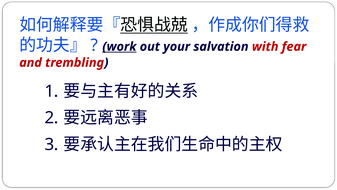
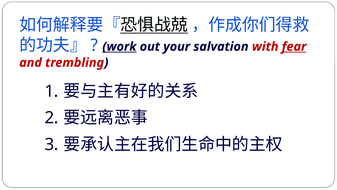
fear underline: none -> present (294, 47)
